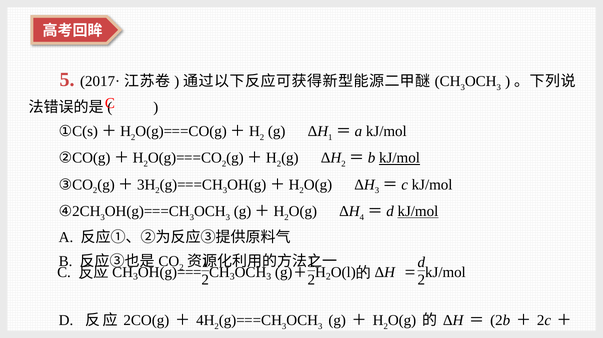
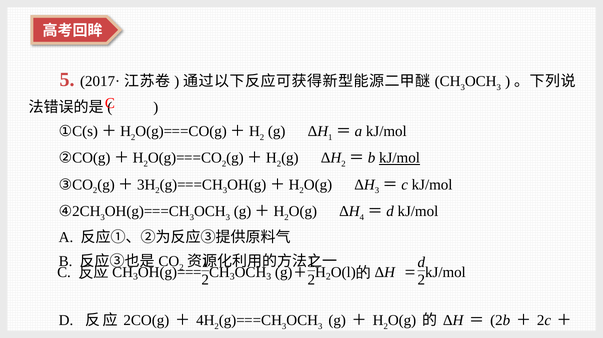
kJ/mol underline: present -> none (418, 211)
